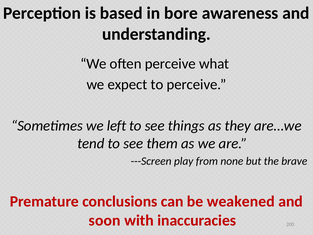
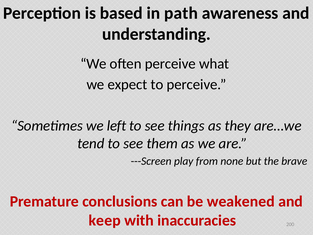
bore: bore -> path (181, 13)
soon: soon -> keep (105, 220)
